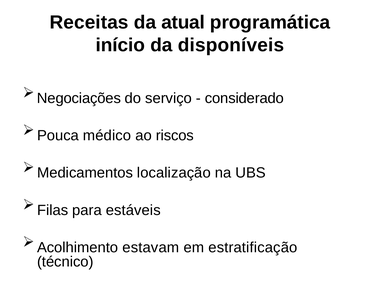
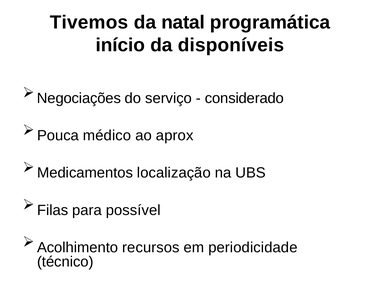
Receitas: Receitas -> Tivemos (89, 22)
atual: atual -> natal (183, 22)
riscos: riscos -> aprox (175, 135)
estáveis: estáveis -> possível (133, 210)
estavam: estavam -> recursos (151, 247)
estratificação: estratificação -> periodicidade (253, 247)
